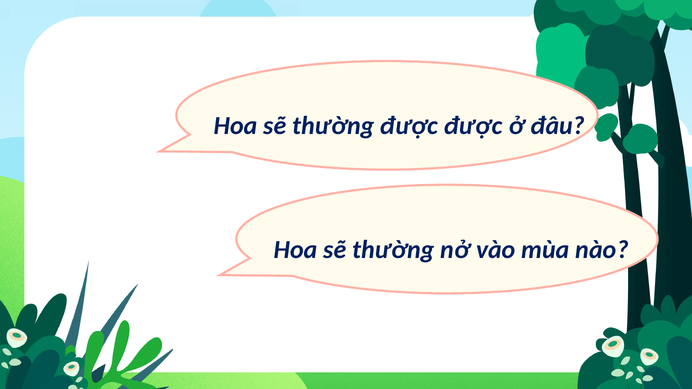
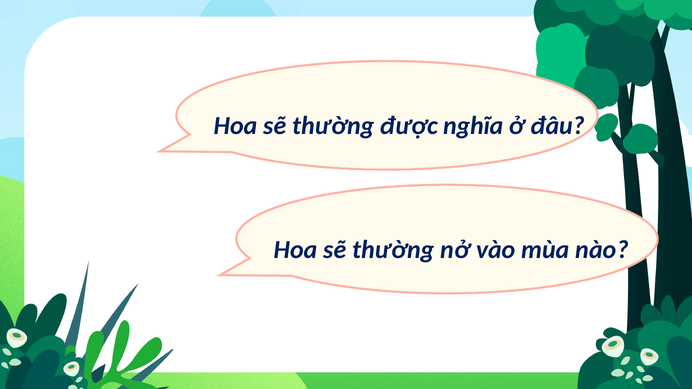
được được: được -> nghĩa (473, 126)
